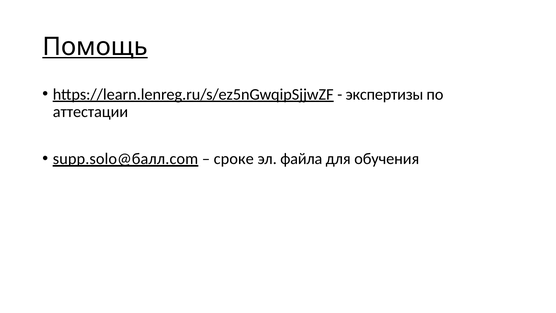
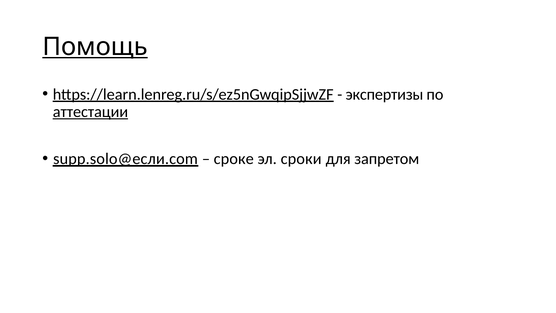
аттестации underline: none -> present (90, 112)
supp.solo@балл.com: supp.solo@балл.com -> supp.solo@если.com (125, 159)
файла: файла -> сроки (301, 159)
обучения: обучения -> запретом (387, 159)
